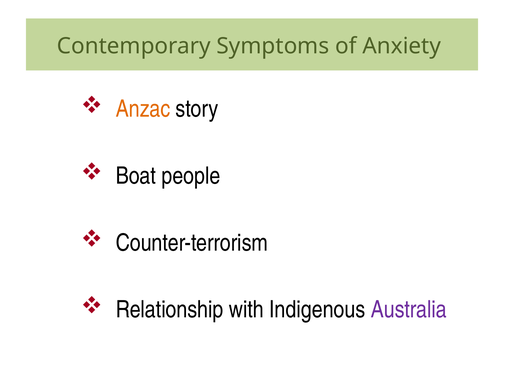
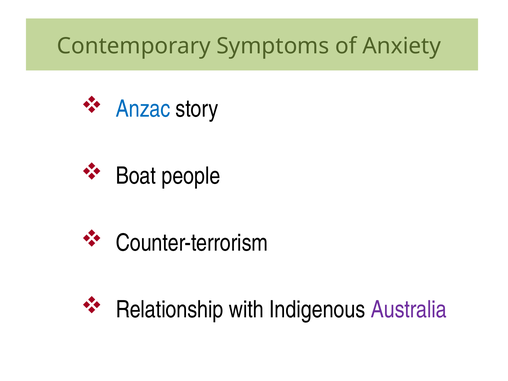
Anzac colour: orange -> blue (143, 109)
